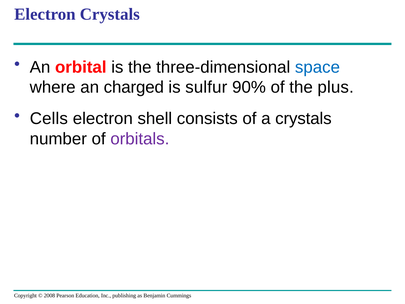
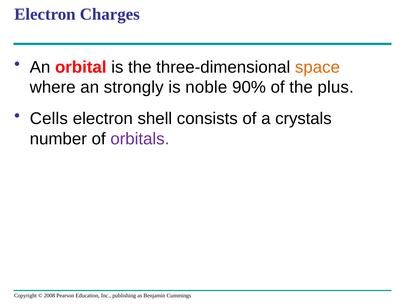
Electron Crystals: Crystals -> Charges (110, 14)
space colour: blue -> orange (317, 67)
charged: charged -> strongly (134, 87)
sulfur: sulfur -> noble (206, 87)
